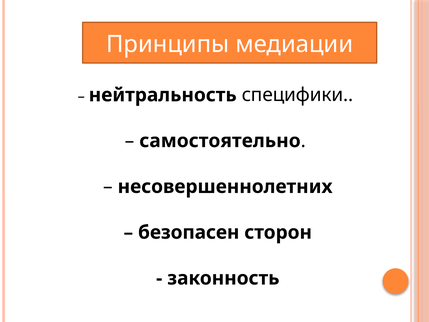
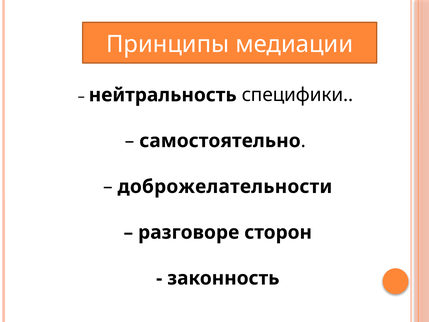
несовершеннолетних: несовершеннолетних -> доброжелательности (225, 186)
безопасен: безопасен -> разговоре (189, 232)
